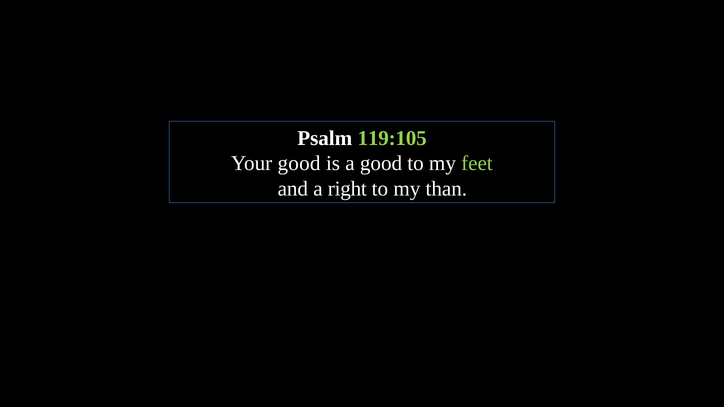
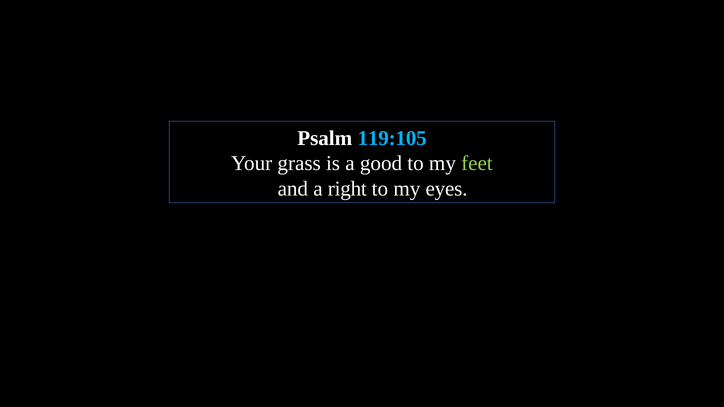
119:105 colour: light green -> light blue (392, 138)
Your good: good -> grass (299, 164)
than: than -> eyes (446, 189)
